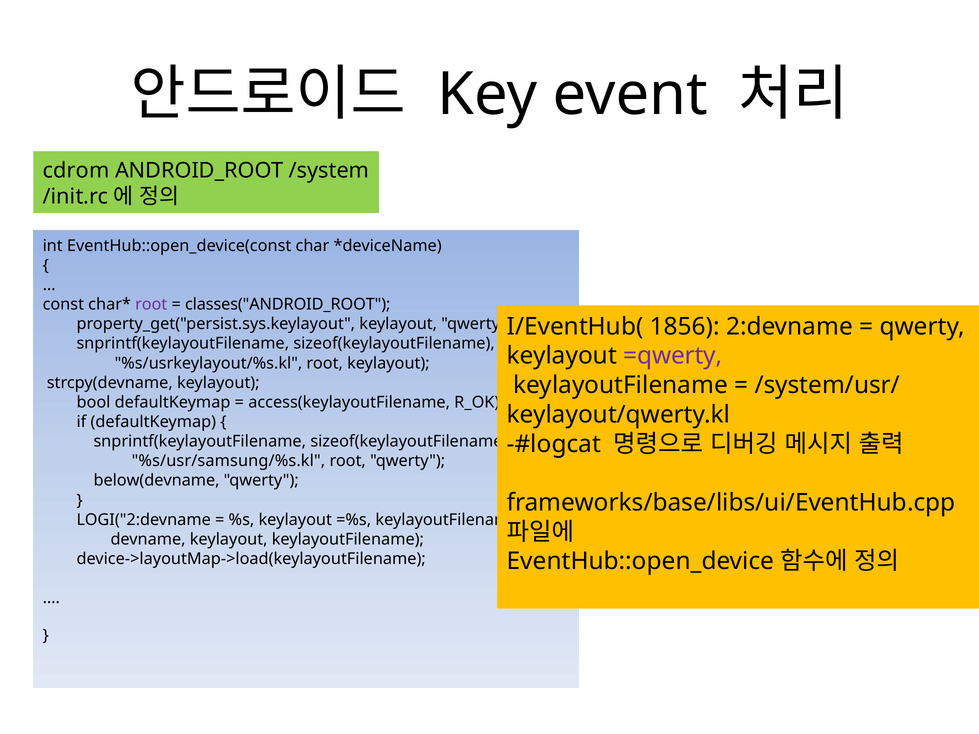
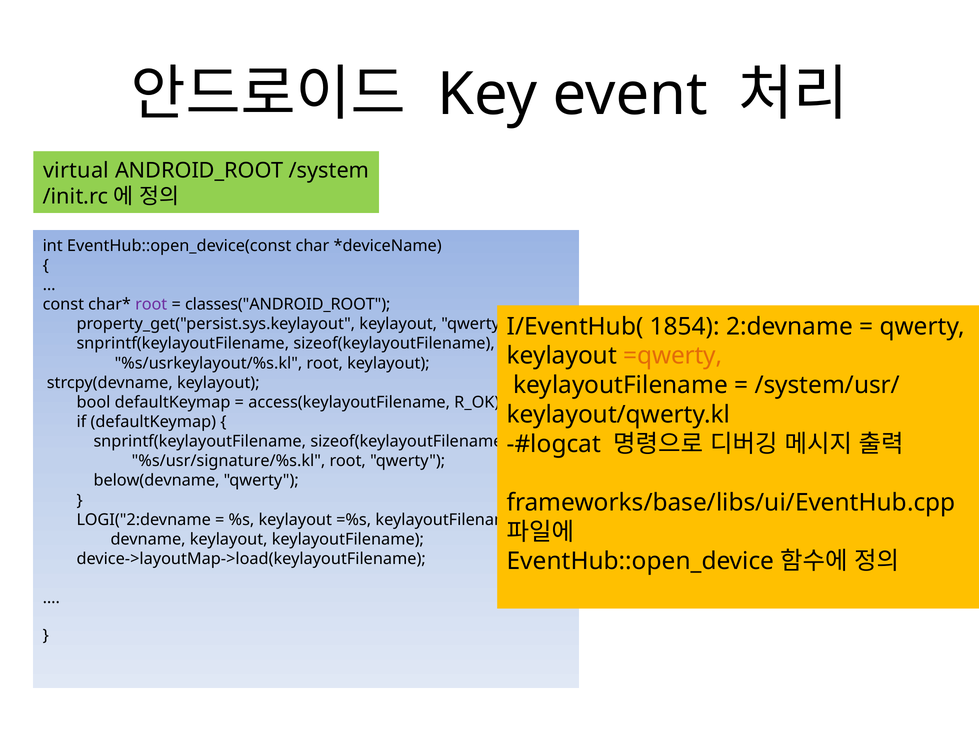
cdrom: cdrom -> virtual (76, 171)
1856: 1856 -> 1854 (685, 327)
=qwerty colour: purple -> orange (673, 356)
%s/usr/samsung/%s.kl: %s/usr/samsung/%s.kl -> %s/usr/signature/%s.kl (229, 461)
